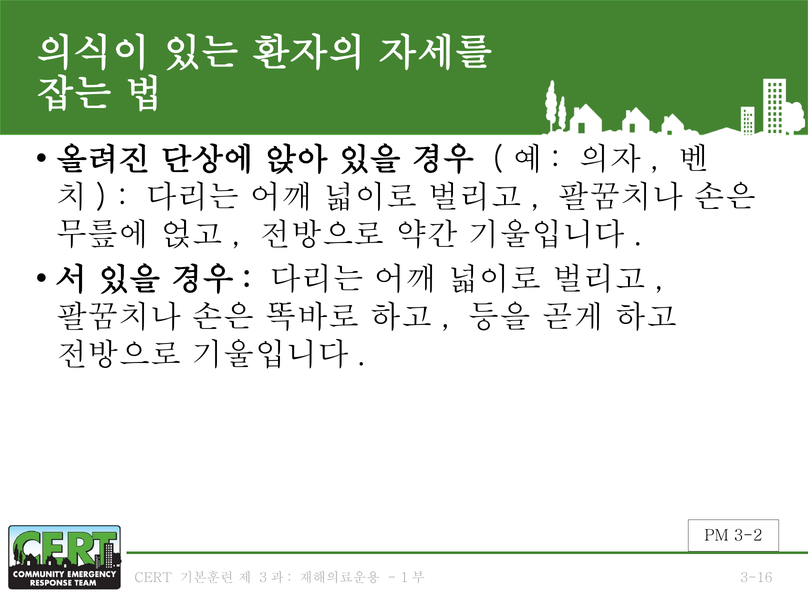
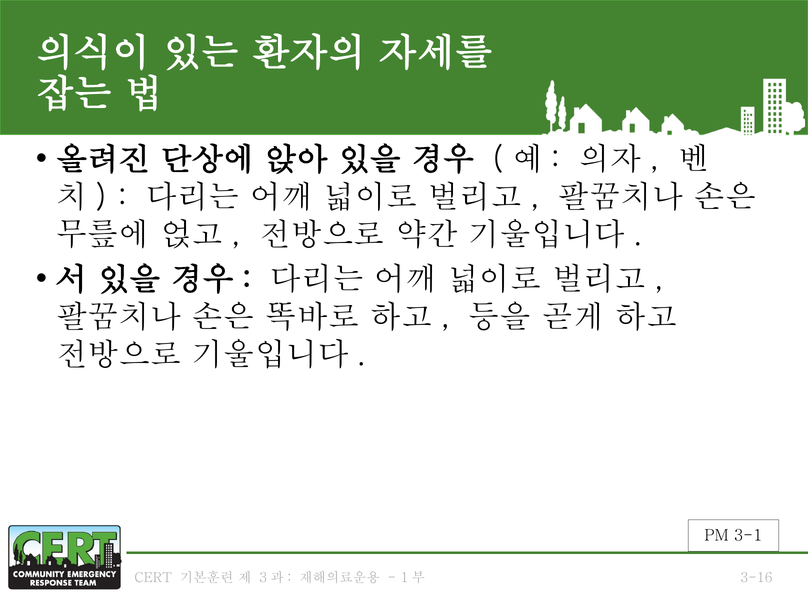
3-2: 3-2 -> 3-1 (748, 535)
